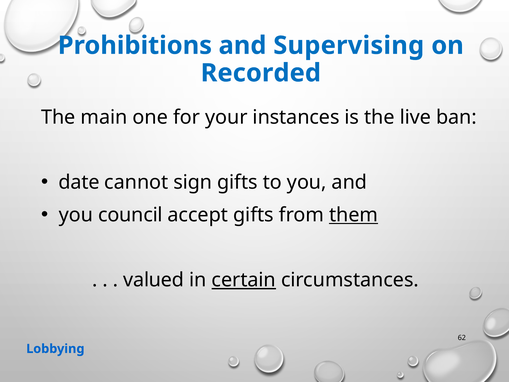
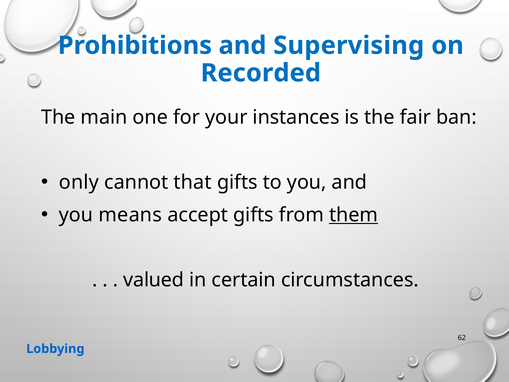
live: live -> fair (415, 117)
date: date -> only (79, 182)
sign: sign -> that (193, 182)
council: council -> means (130, 215)
certain underline: present -> none (244, 280)
